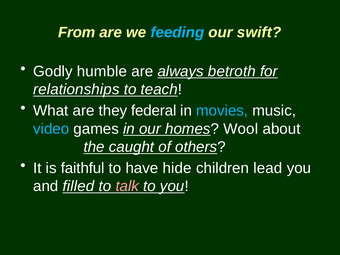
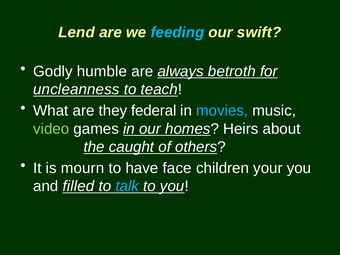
From: From -> Lend (77, 33)
relationships: relationships -> uncleanness (76, 89)
video colour: light blue -> light green (51, 129)
Wool: Wool -> Heirs (241, 129)
faithful: faithful -> mourn (83, 168)
hide: hide -> face (177, 168)
lead: lead -> your (268, 168)
talk colour: pink -> light blue (127, 186)
